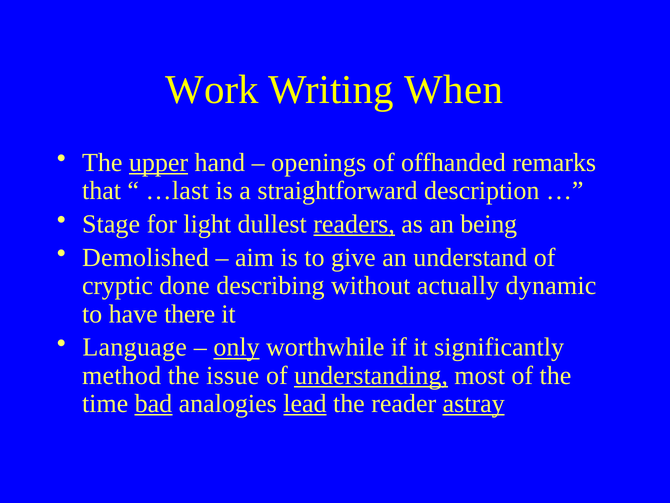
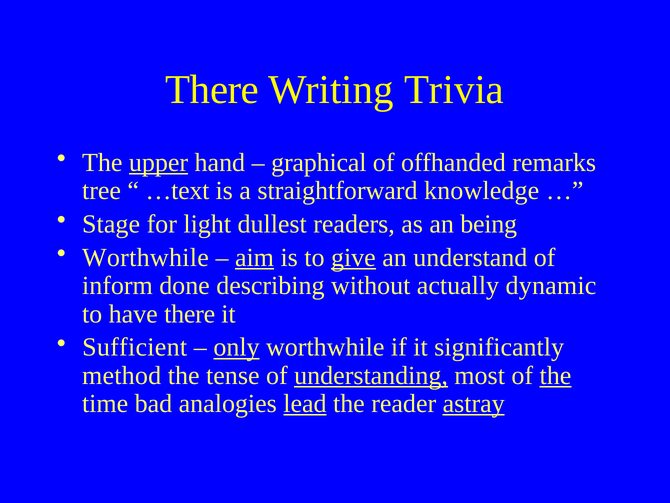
Work: Work -> There (212, 89)
When: When -> Trivia (454, 89)
openings: openings -> graphical (319, 162)
that: that -> tree (102, 191)
…last: …last -> …text (177, 191)
description: description -> knowledge (482, 191)
readers underline: present -> none (354, 224)
Demolished: Demolished -> Worthwhile (145, 257)
aim underline: none -> present (255, 257)
give underline: none -> present (353, 257)
cryptic: cryptic -> inform (117, 285)
Language: Language -> Sufficient (135, 347)
issue: issue -> tense (233, 375)
the underline: none -> present (555, 375)
bad underline: present -> none (153, 403)
